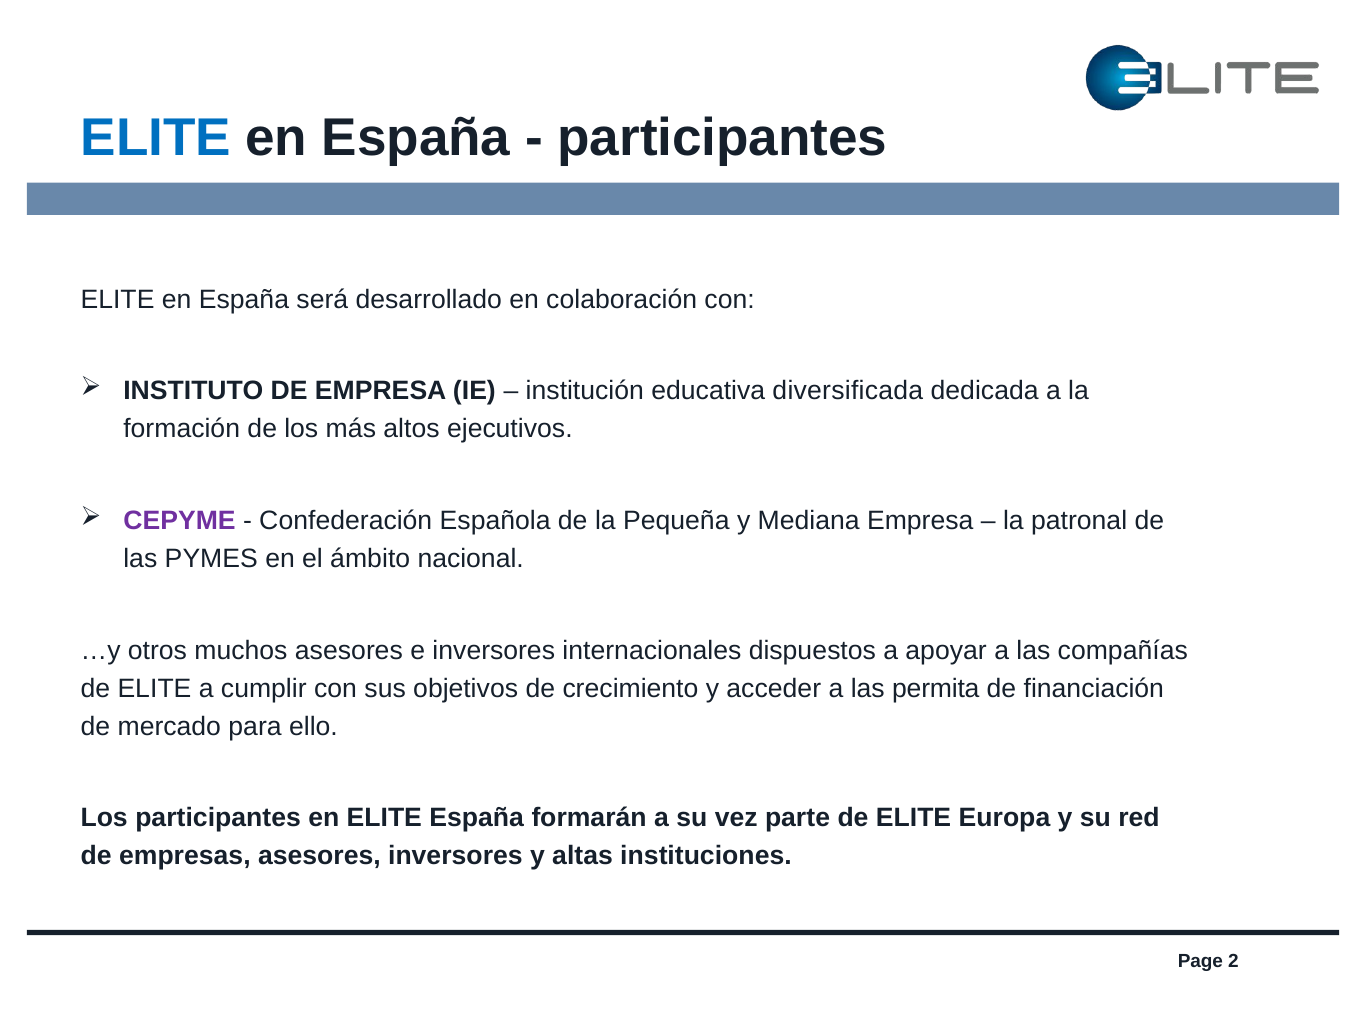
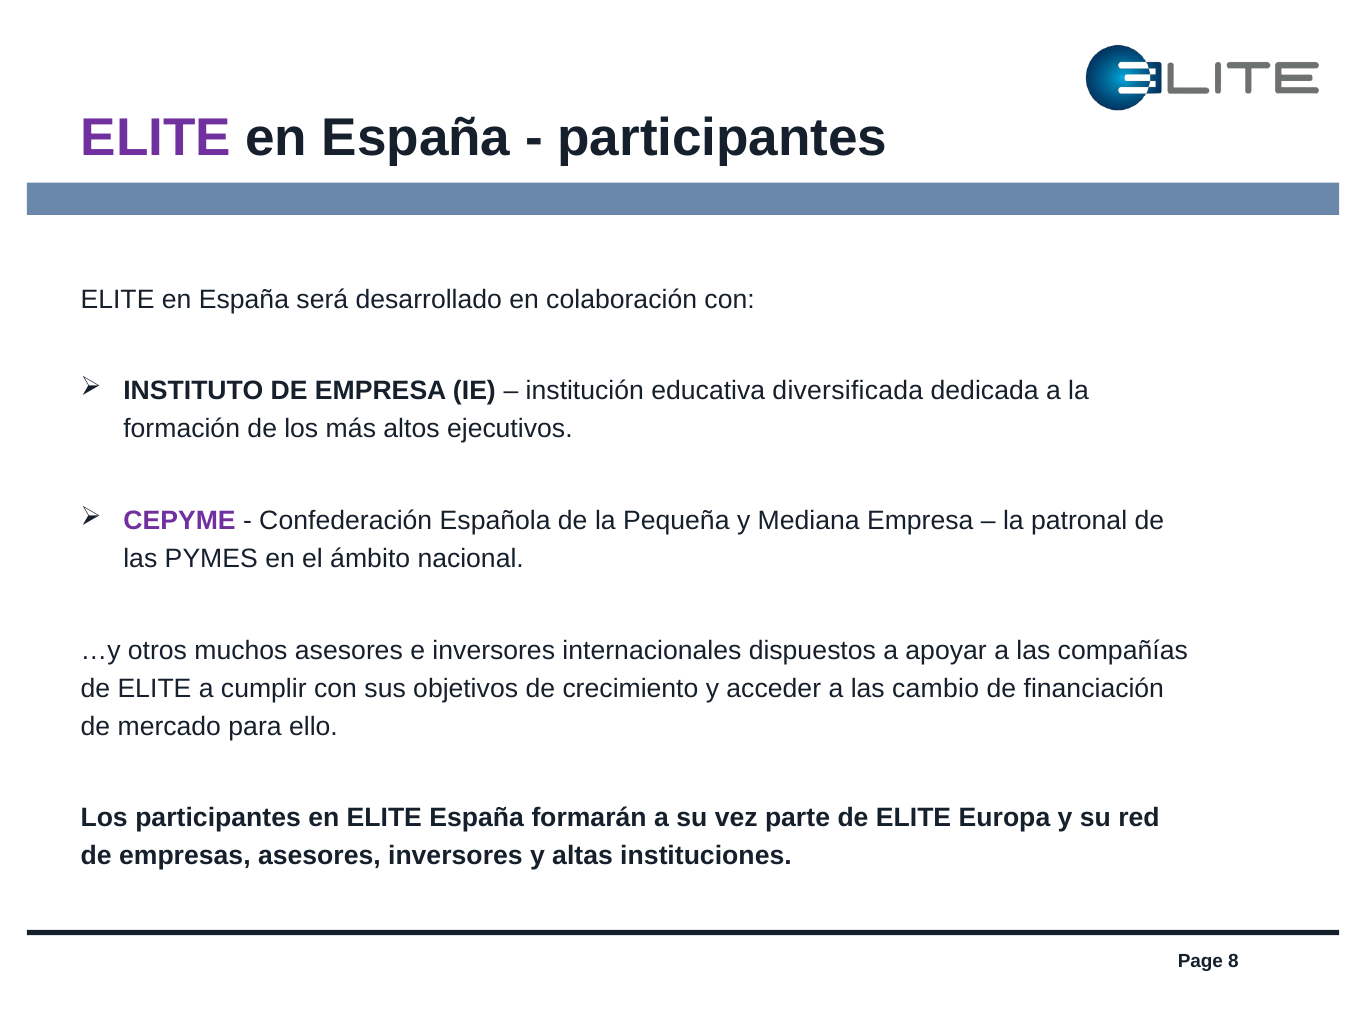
ELITE colour: blue -> purple (156, 138)
permita: permita -> cambio (936, 689)
2: 2 -> 8 (1233, 961)
